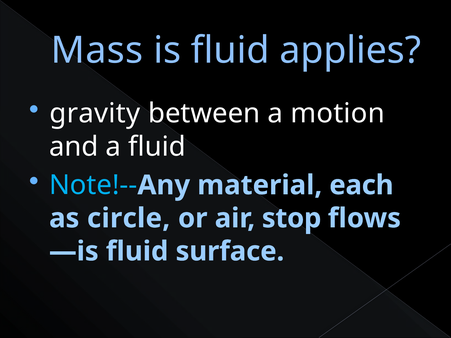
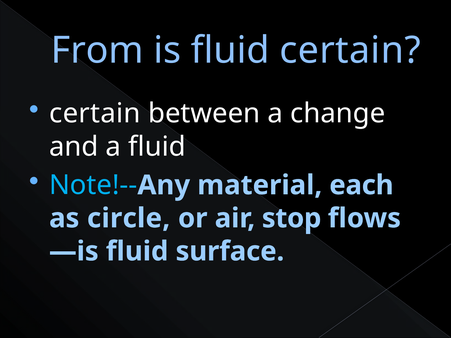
Mass: Mass -> From (97, 50)
fluid applies: applies -> certain (350, 50)
gravity: gravity -> certain (95, 114)
motion: motion -> change (338, 114)
